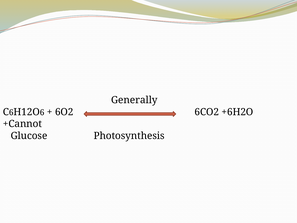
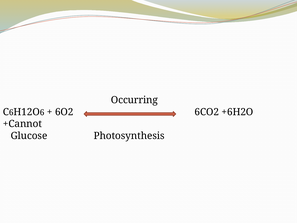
Generally: Generally -> Occurring (134, 100)
